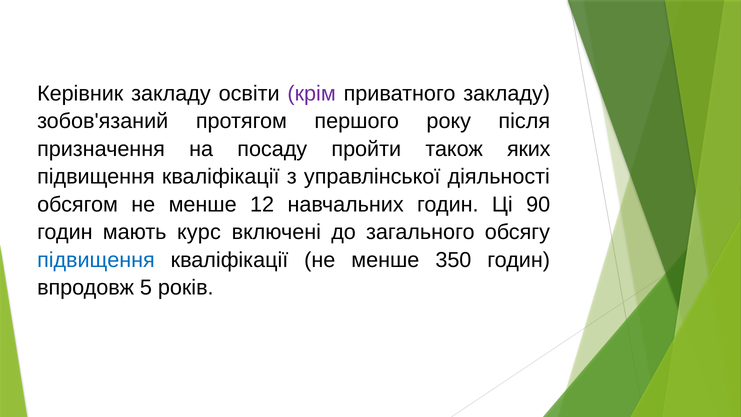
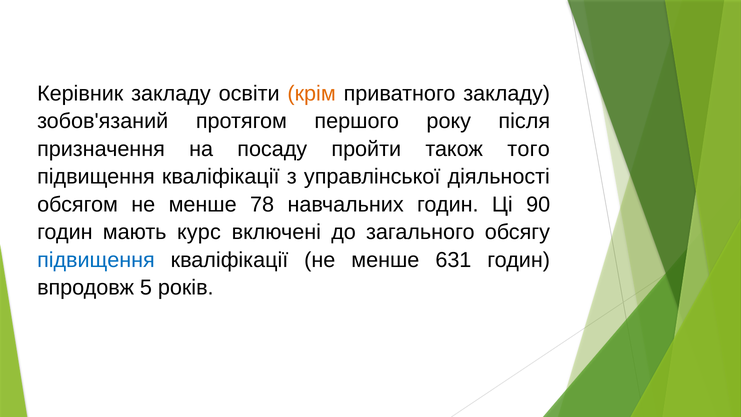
крім colour: purple -> orange (312, 93)
яких: яких -> того (529, 149)
12: 12 -> 78 (262, 204)
350: 350 -> 631 (453, 260)
